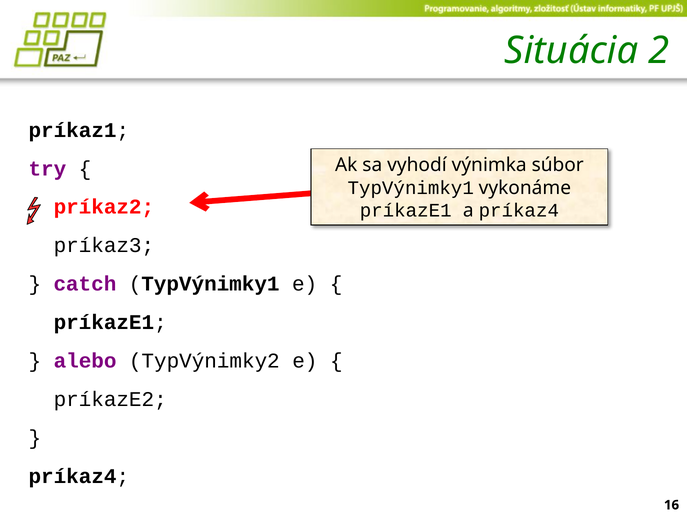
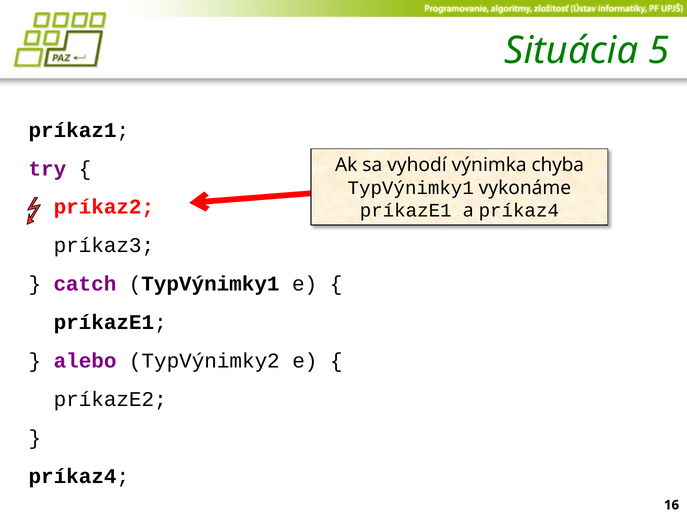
2: 2 -> 5 (659, 51)
súbor: súbor -> chyba (558, 165)
